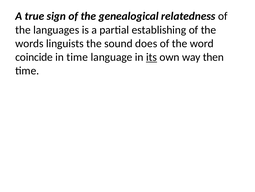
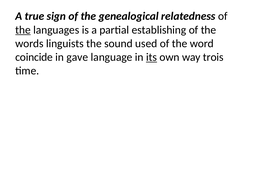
the underline: none -> present (23, 30)
does: does -> used (146, 43)
in time: time -> gave (77, 57)
then: then -> trois (213, 57)
